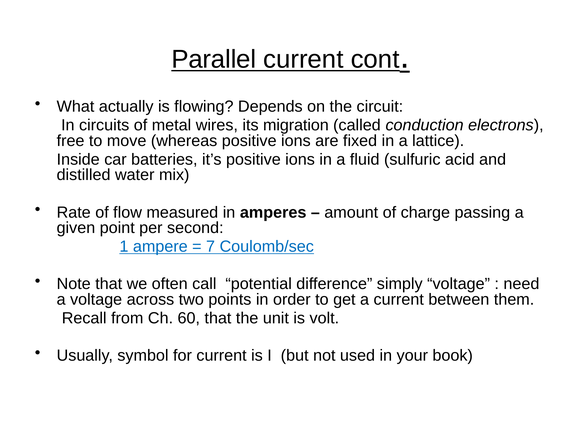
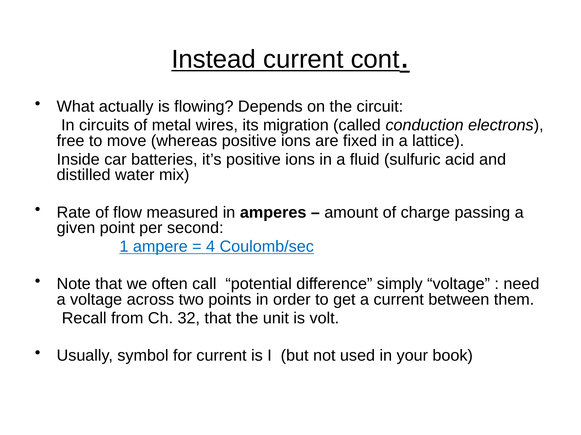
Parallel: Parallel -> Instead (214, 59)
7: 7 -> 4 (211, 247)
60: 60 -> 32 (189, 319)
